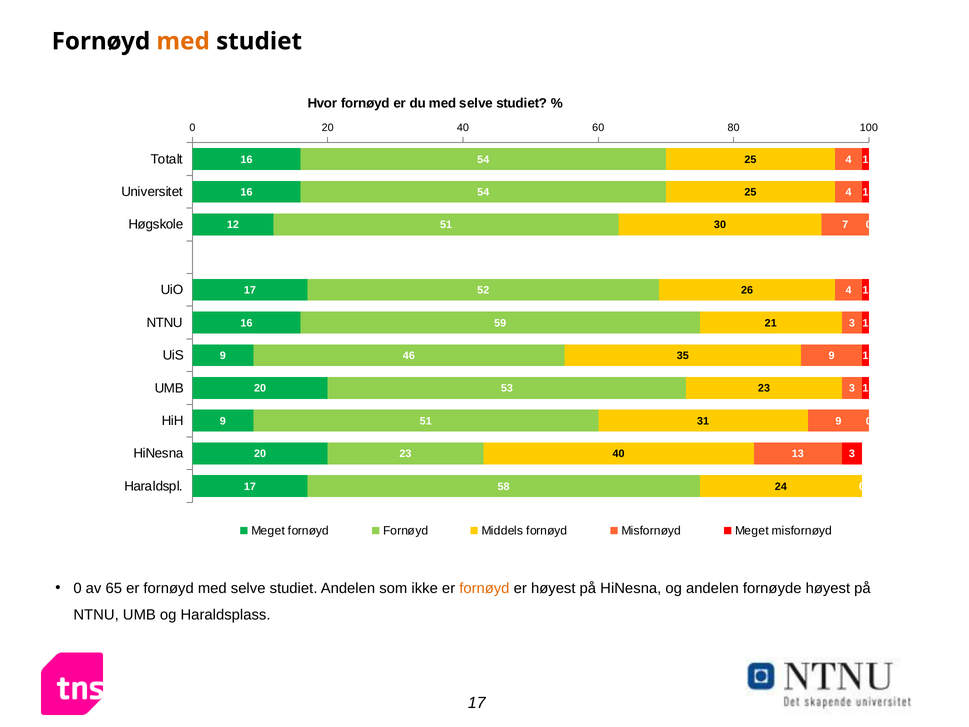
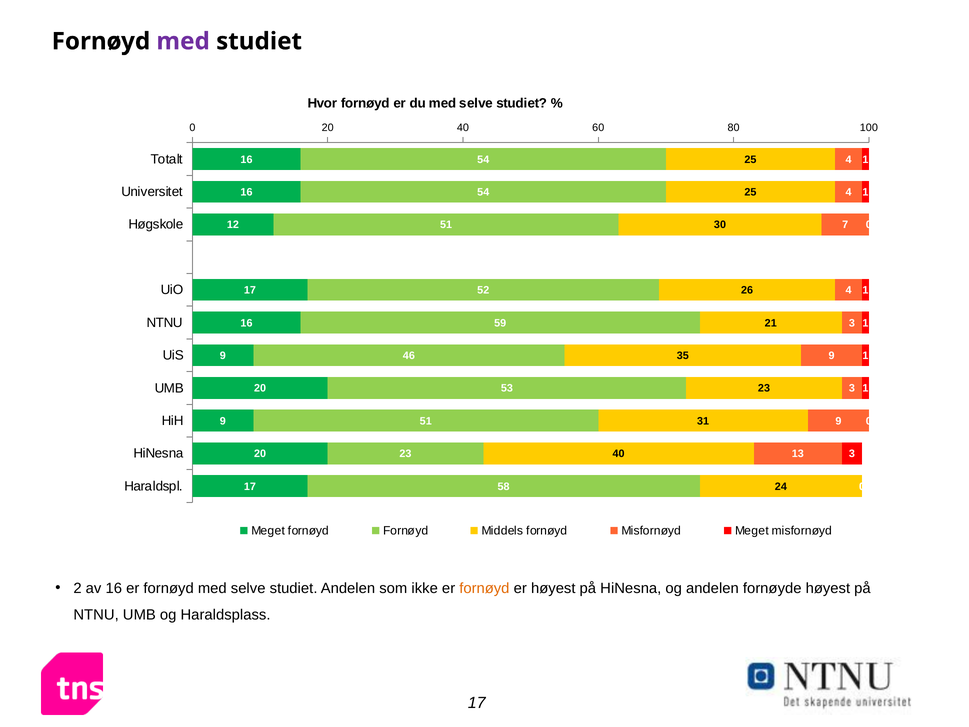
med colour: orange -> purple (183, 41)
0: 0 -> 2 (78, 588)
av 65: 65 -> 16 (114, 588)
